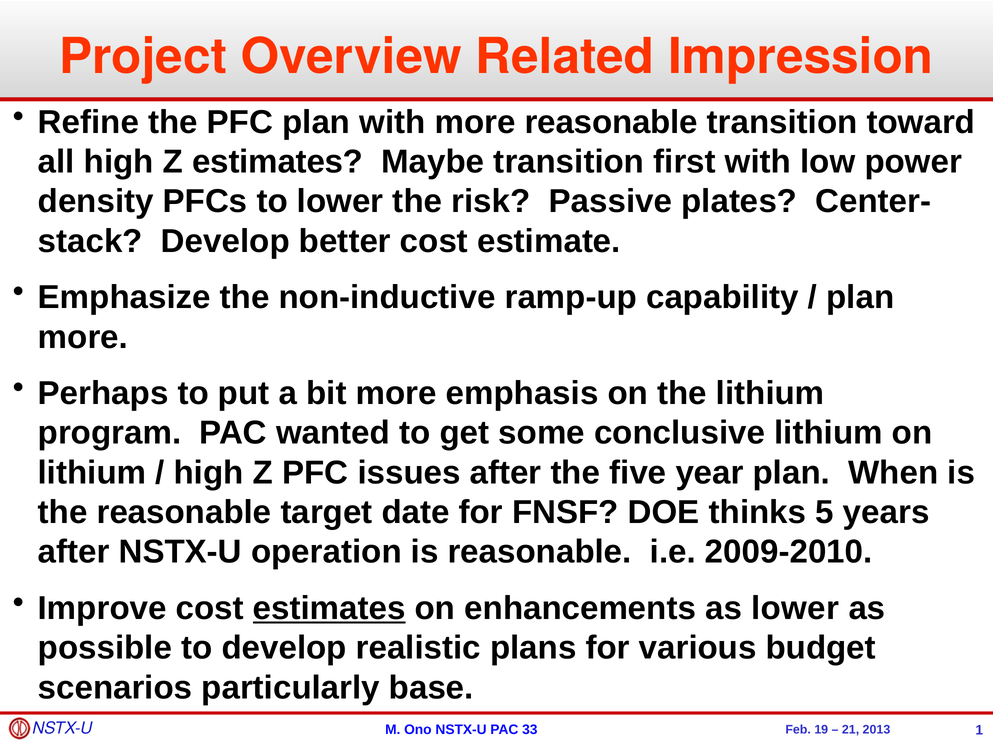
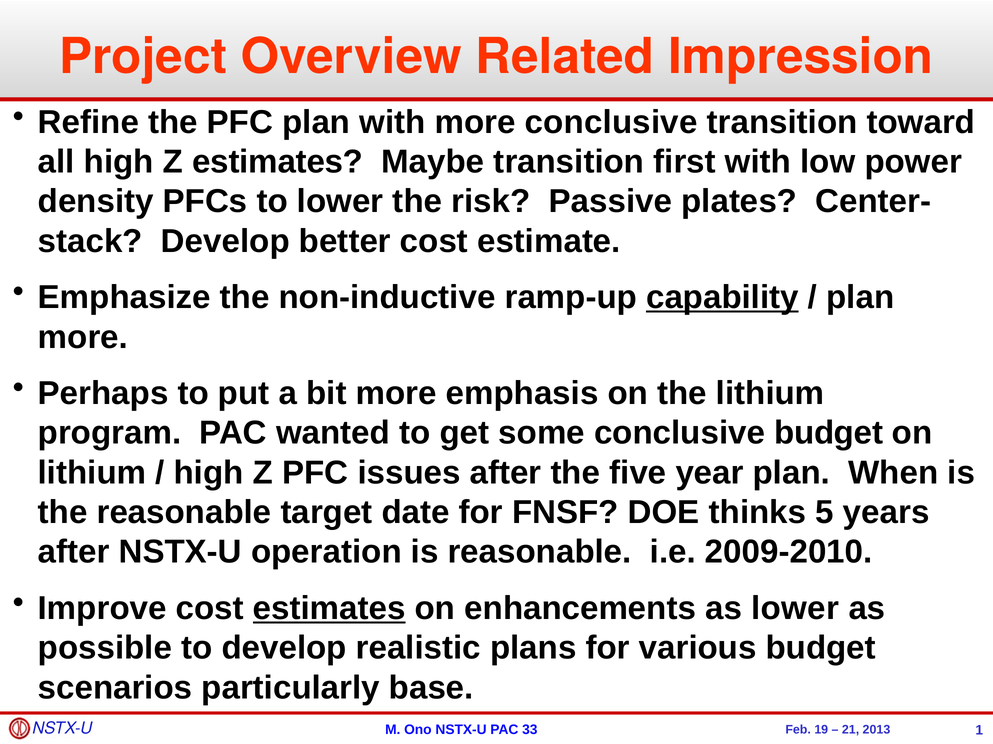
more reasonable: reasonable -> conclusive (611, 122)
capability underline: none -> present (722, 298)
conclusive lithium: lithium -> budget (829, 433)
